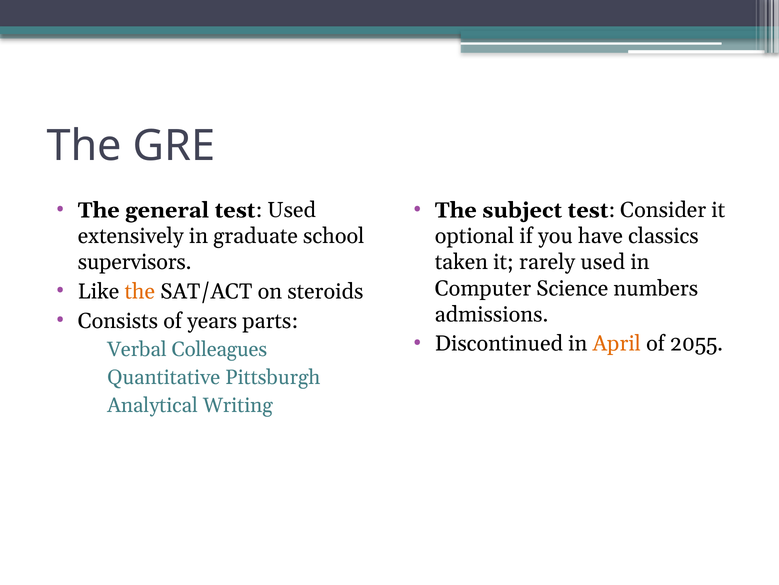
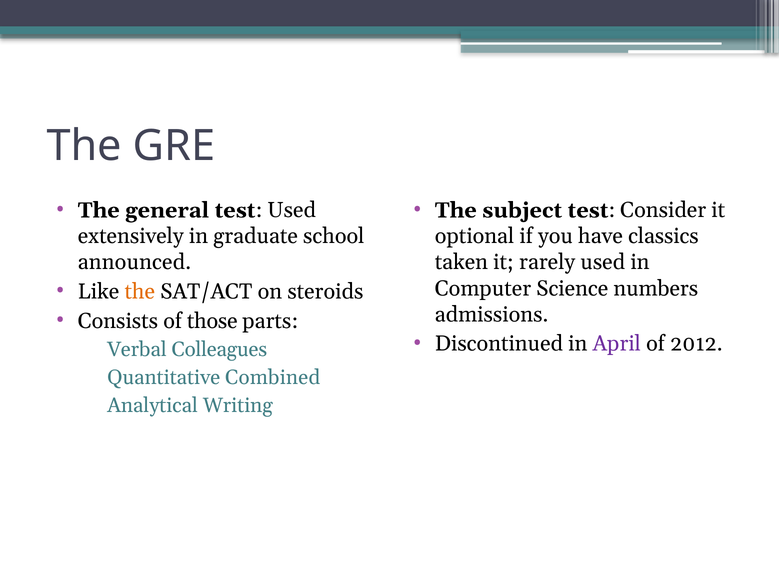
supervisors: supervisors -> announced (134, 262)
years: years -> those (212, 321)
April colour: orange -> purple (617, 343)
2055: 2055 -> 2012 (696, 343)
Pittsburgh: Pittsburgh -> Combined (273, 377)
